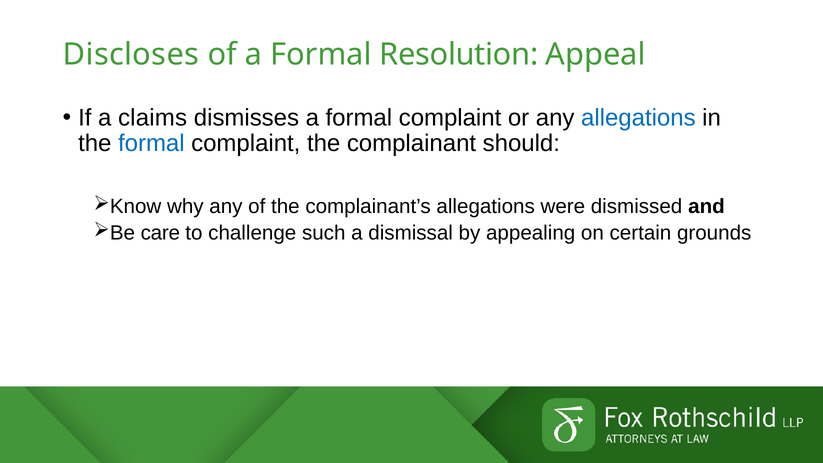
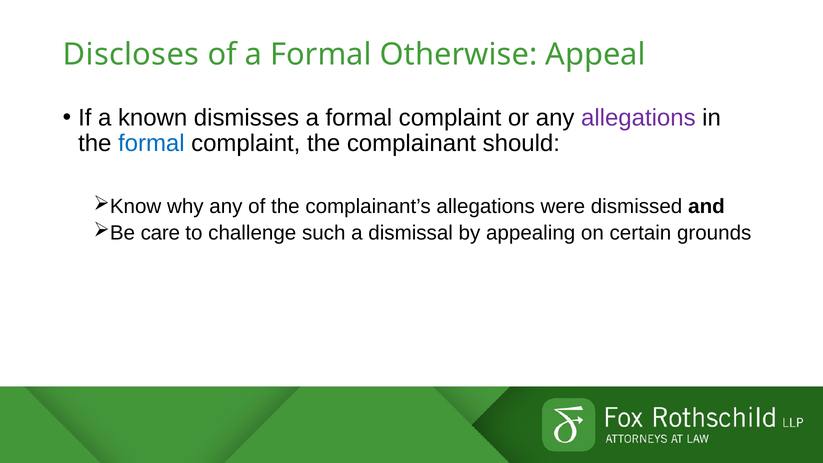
Resolution: Resolution -> Otherwise (459, 54)
claims: claims -> known (153, 118)
allegations colour: blue -> purple (638, 118)
